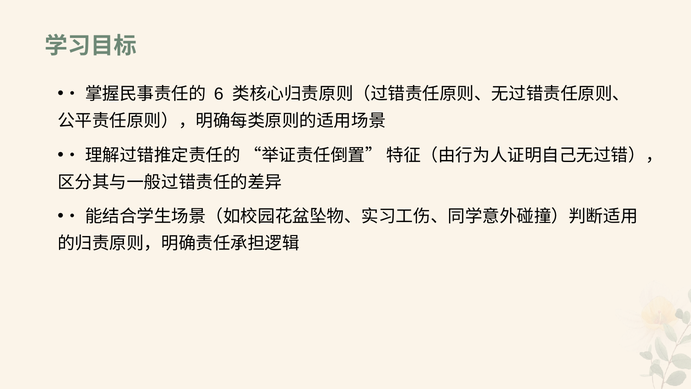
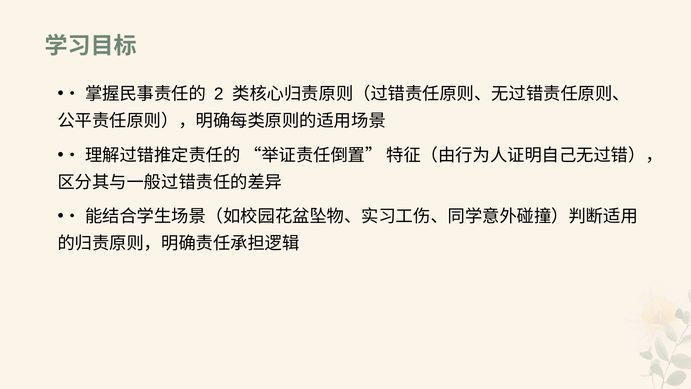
6: 6 -> 2 (219, 94)
